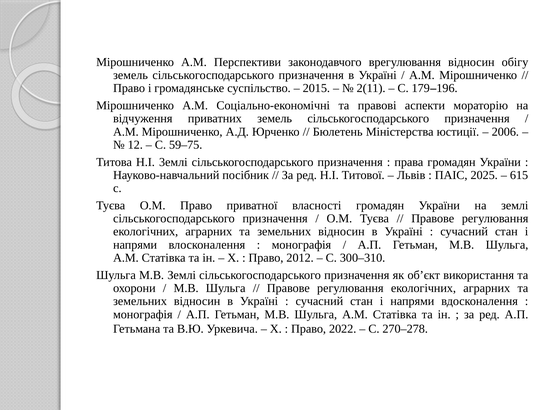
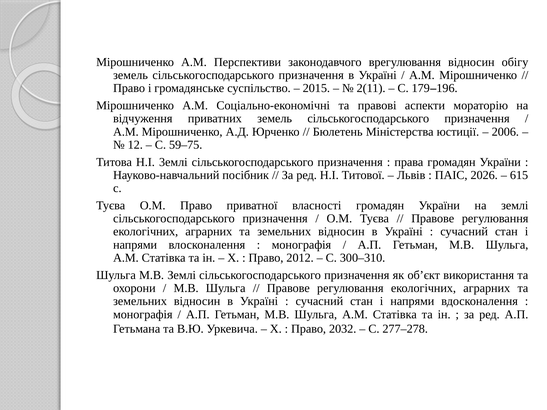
2025: 2025 -> 2026 (484, 175)
2022: 2022 -> 2032 (343, 329)
270–278: 270–278 -> 277–278 (405, 329)
